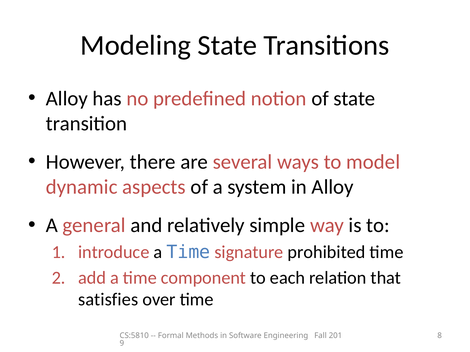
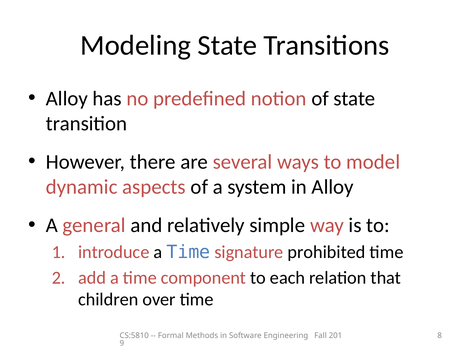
satisfies: satisfies -> children (108, 300)
